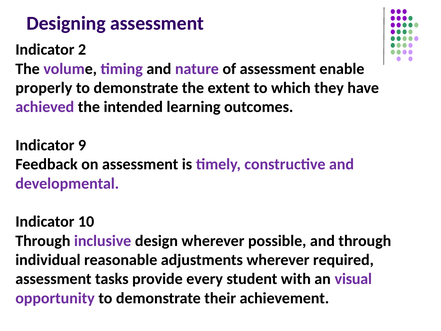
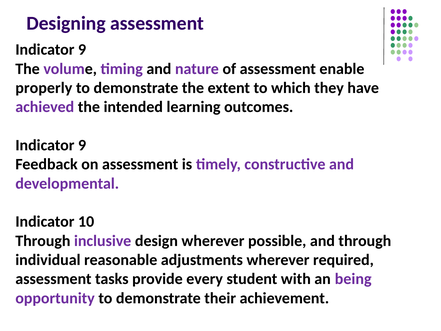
2: 2 -> 9 (82, 50)
visual: visual -> being (353, 279)
